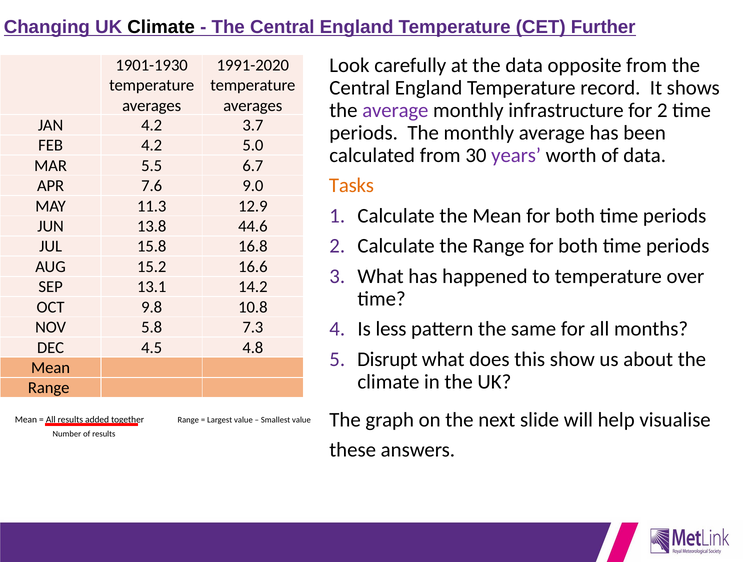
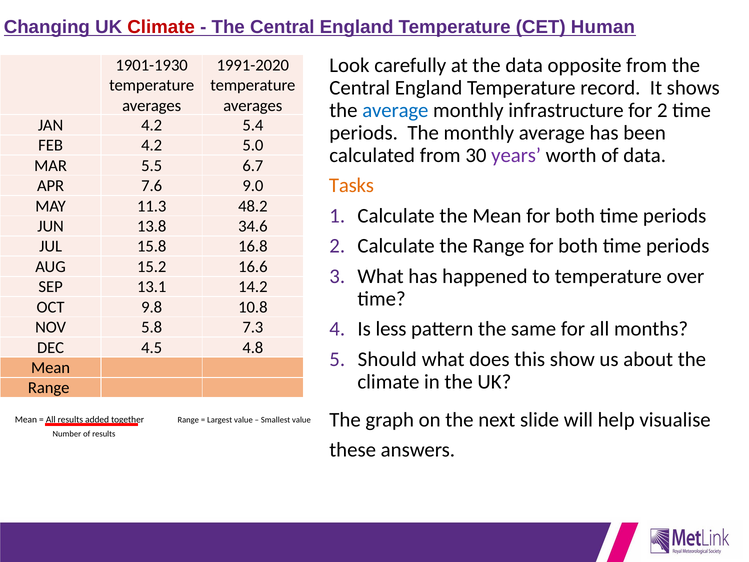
Climate colour: black -> red (161, 27)
Further: Further -> Human (603, 27)
average colour: purple -> blue (395, 110)
3.7: 3.7 -> 5.4 (253, 125)
12.9: 12.9 -> 48.2 (253, 206)
44.6: 44.6 -> 34.6 (253, 226)
Disrupt: Disrupt -> Should (387, 359)
